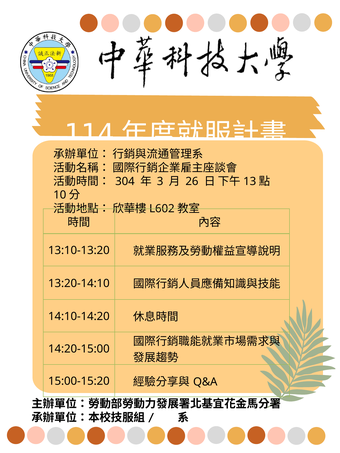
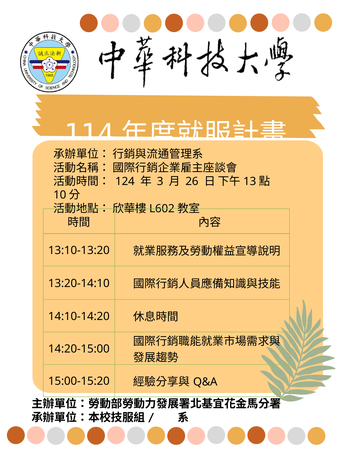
304: 304 -> 124 (125, 182)
